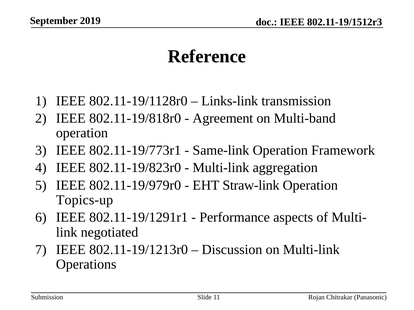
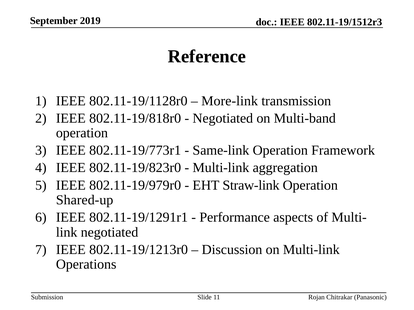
Links-link: Links-link -> More-link (230, 101)
Agreement: Agreement -> Negotiated (223, 118)
Topics-up: Topics-up -> Shared-up (85, 200)
